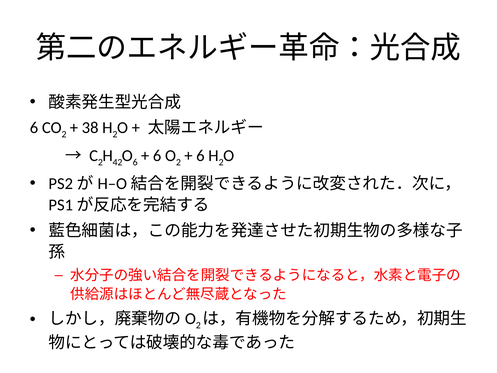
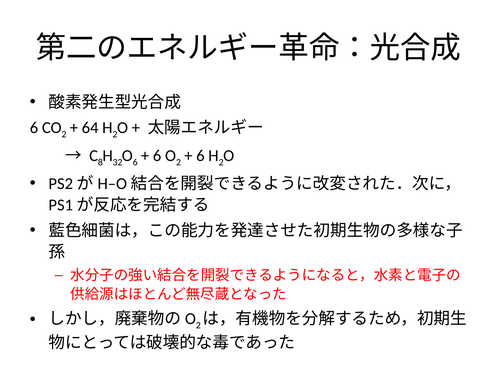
38: 38 -> 64 (90, 128)
2: 2 -> 8 (100, 162)
42: 42 -> 32 (117, 162)
